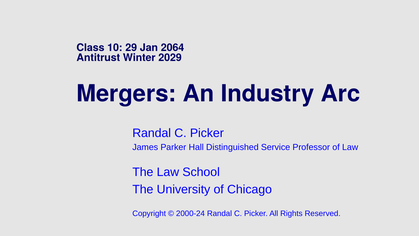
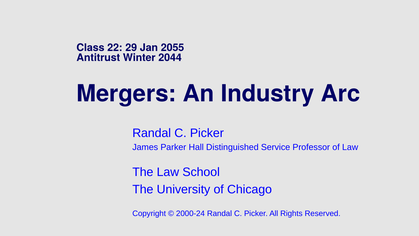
10: 10 -> 22 (115, 48)
2064: 2064 -> 2055 (173, 48)
2029: 2029 -> 2044 (170, 58)
